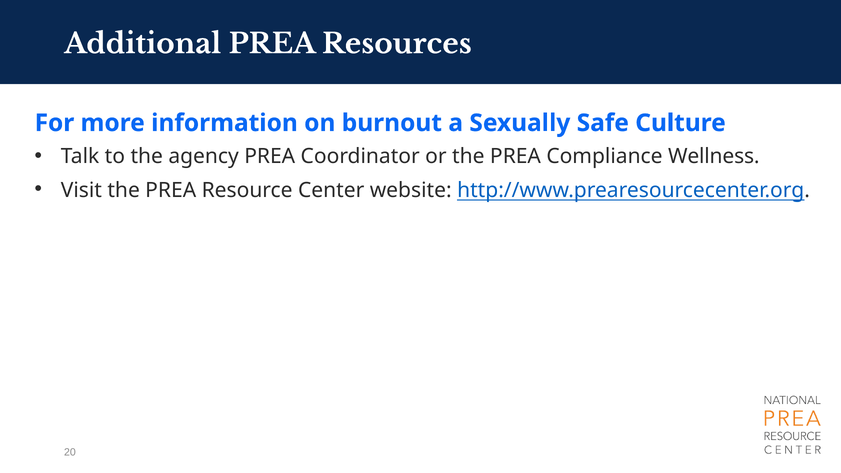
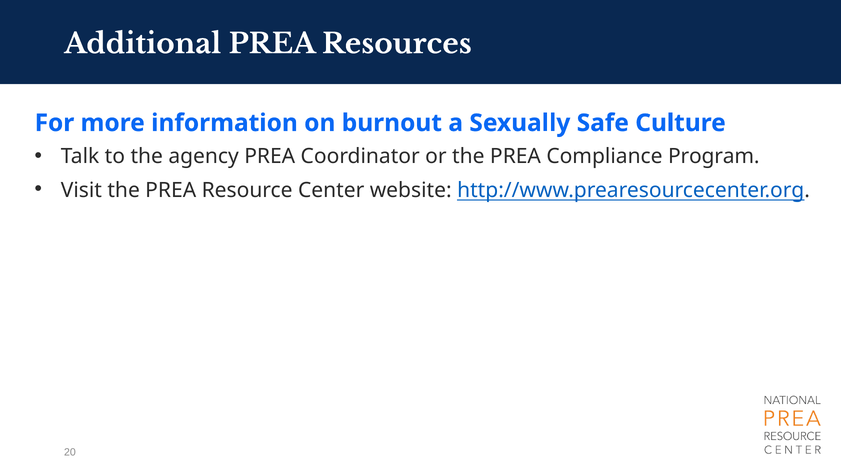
Wellness: Wellness -> Program (714, 156)
